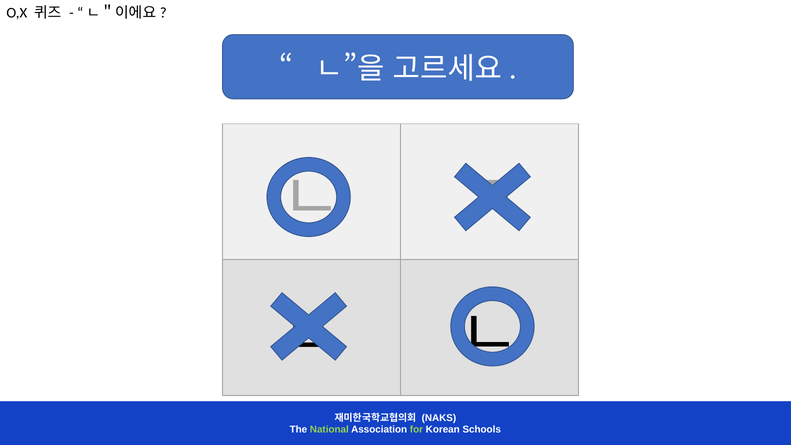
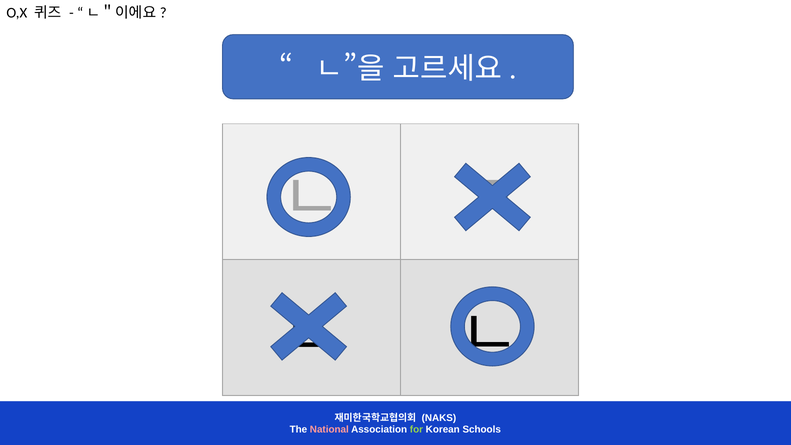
National colour: light green -> pink (329, 430)
